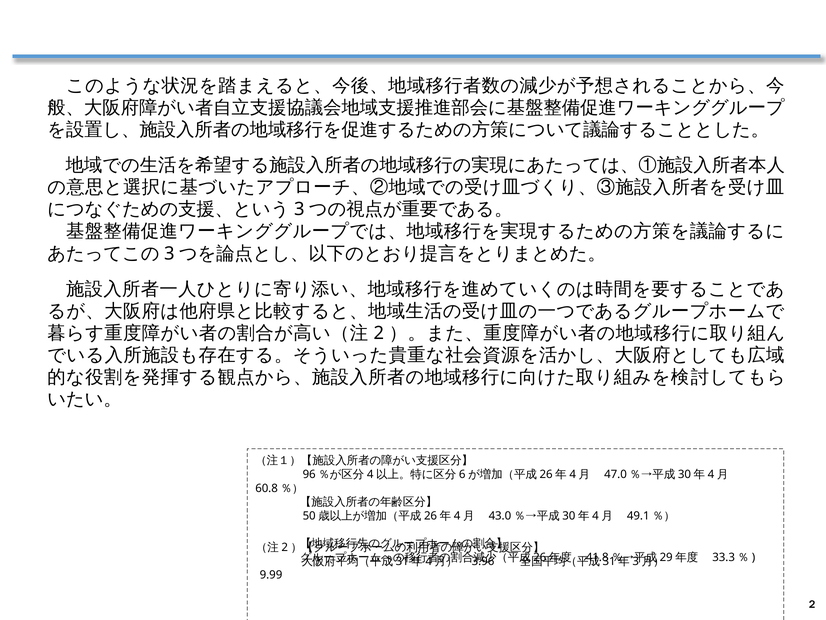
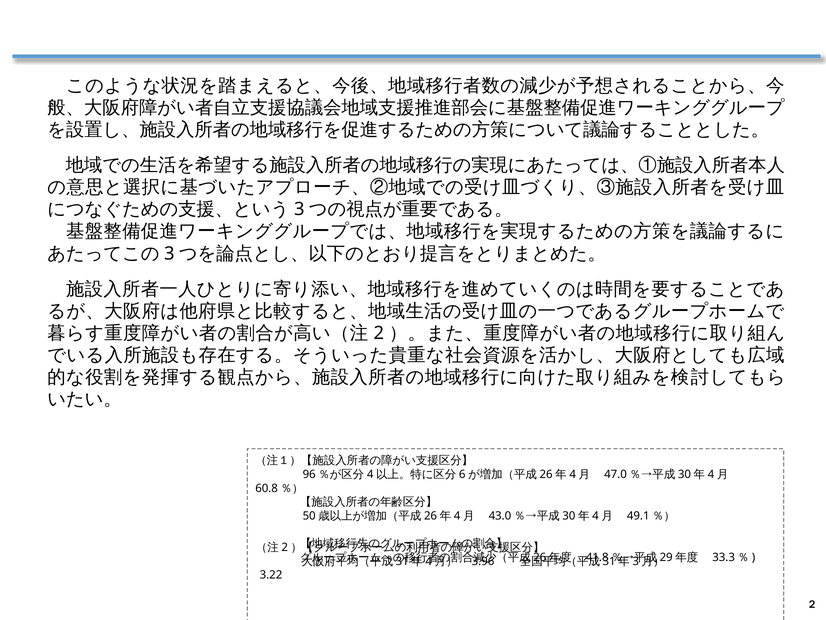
9.99: 9.99 -> 3.22 (271, 575)
